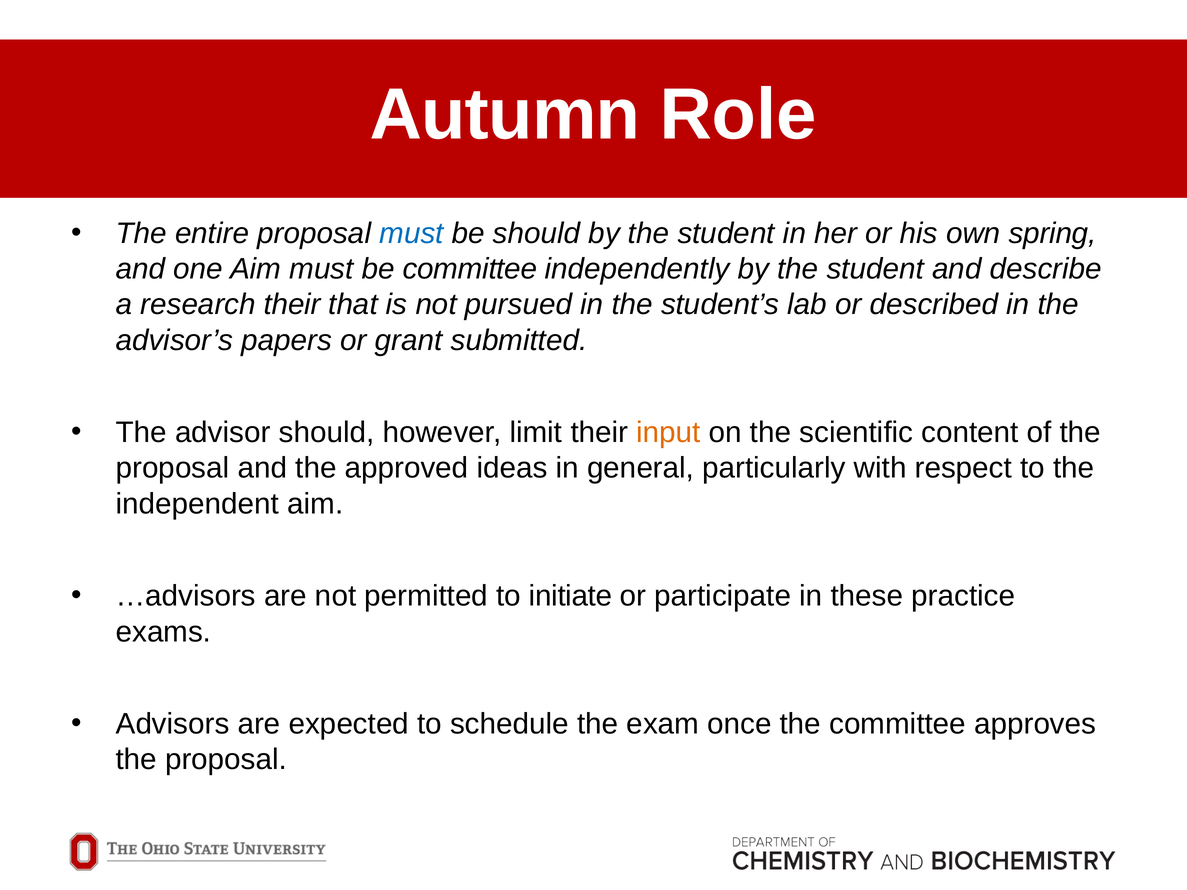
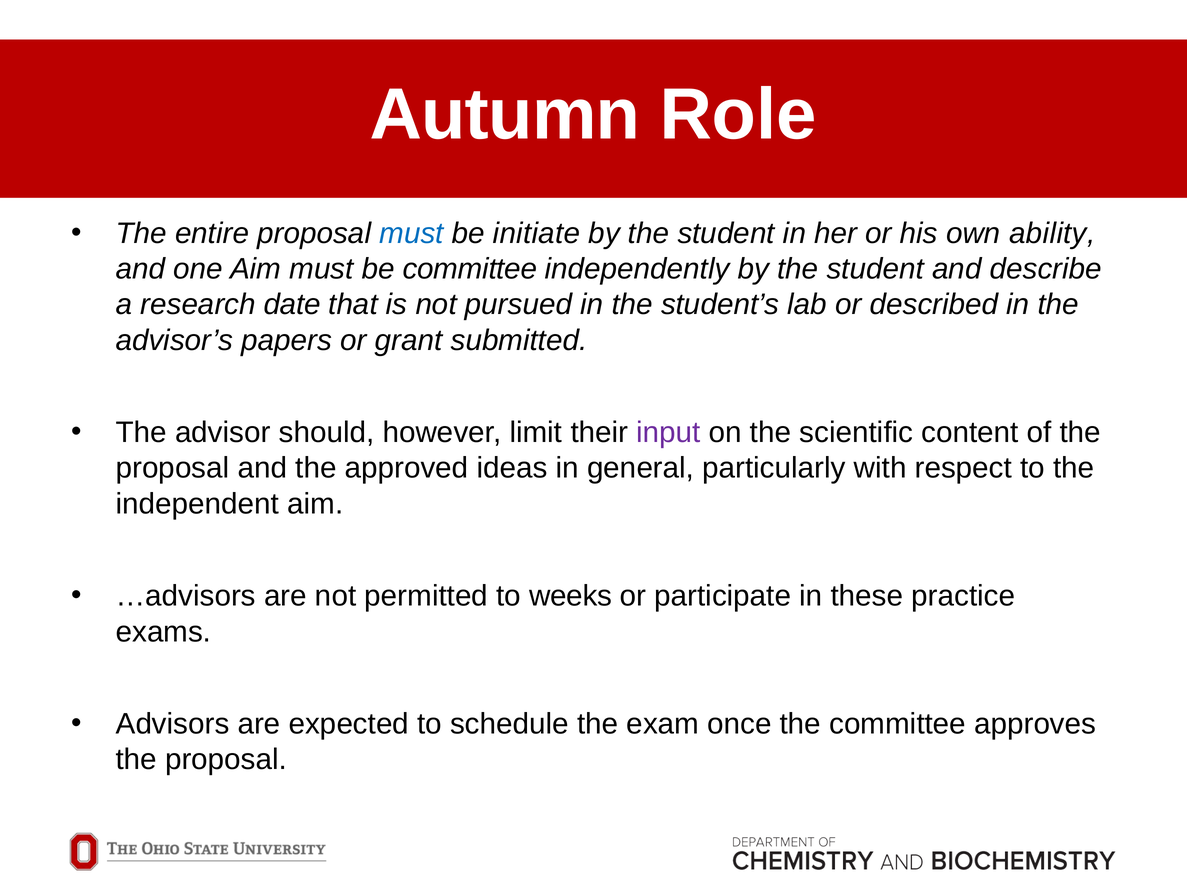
be should: should -> initiate (537, 234)
spring: spring -> ability (1052, 234)
research their: their -> date (292, 305)
input colour: orange -> purple (669, 433)
initiate: initiate -> weeks (571, 596)
